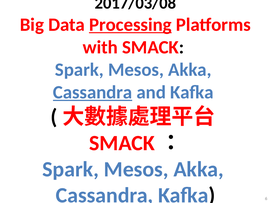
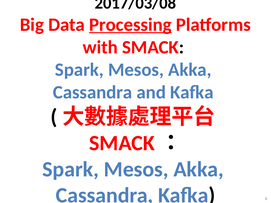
Cassandra underline: present -> none (93, 92)
